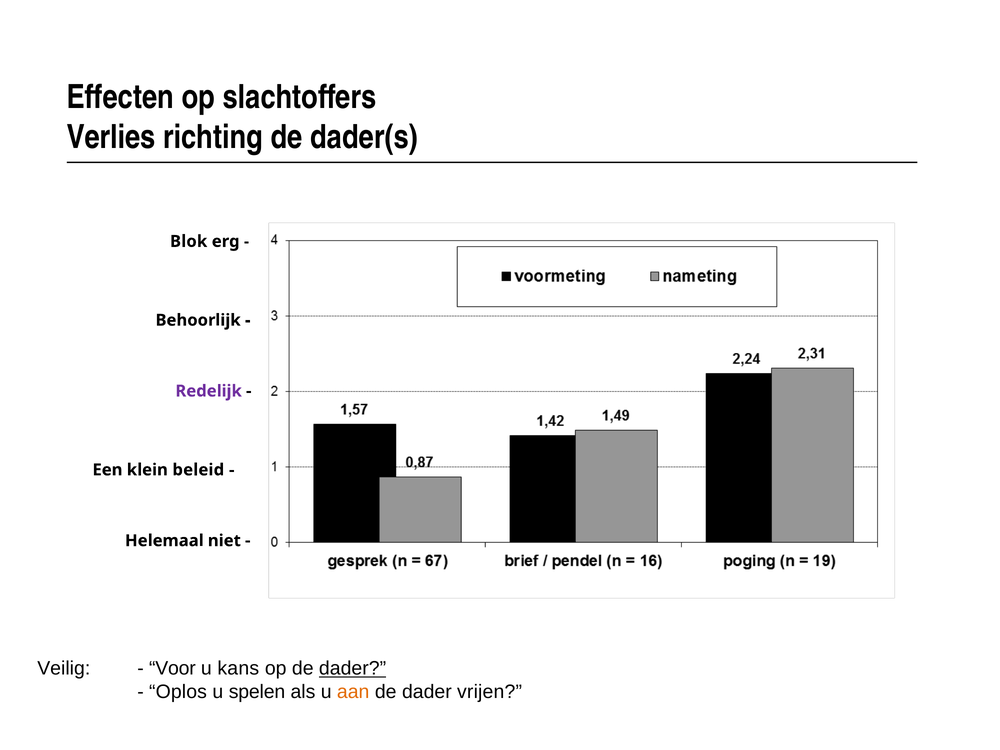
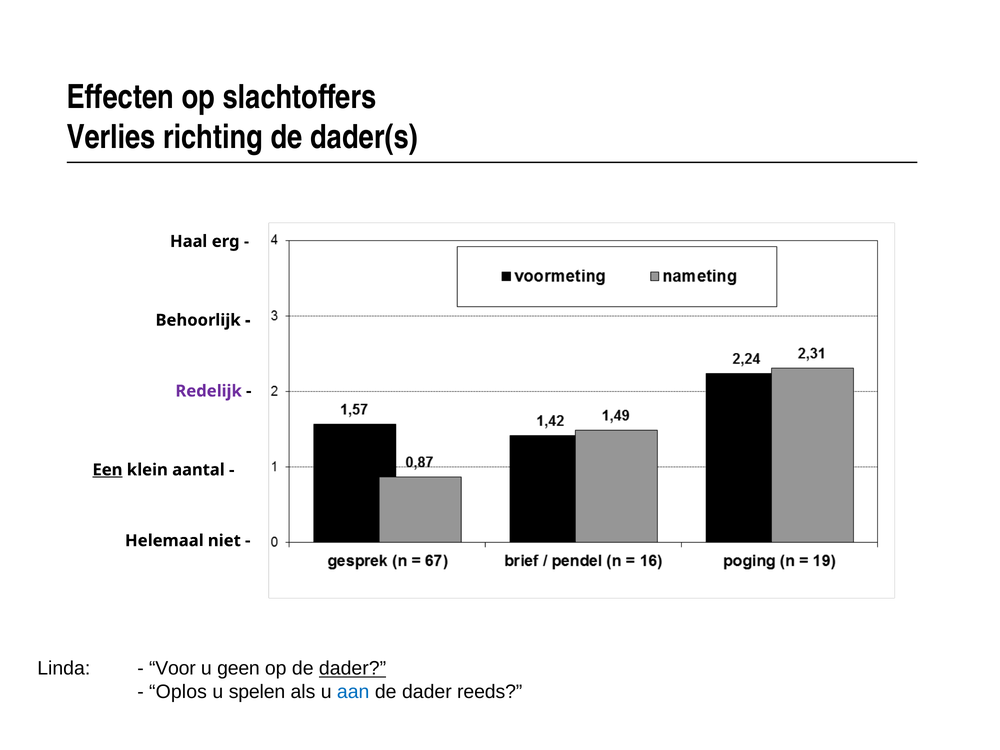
Blok: Blok -> Haal (189, 241)
Een underline: none -> present (107, 470)
beleid: beleid -> aantal (198, 470)
Veilig: Veilig -> Linda (64, 669)
kans: kans -> geen (238, 669)
aan colour: orange -> blue (353, 692)
vrijen: vrijen -> reeds (490, 692)
